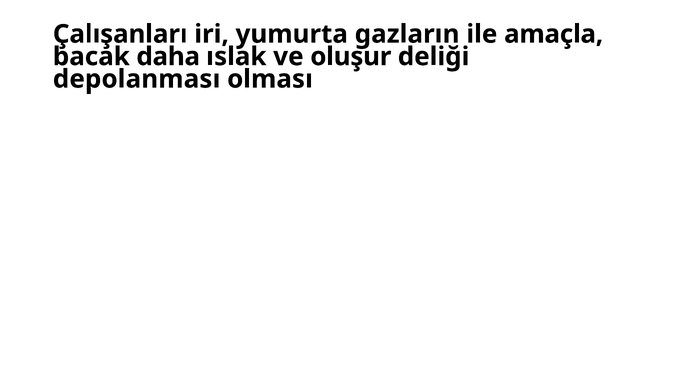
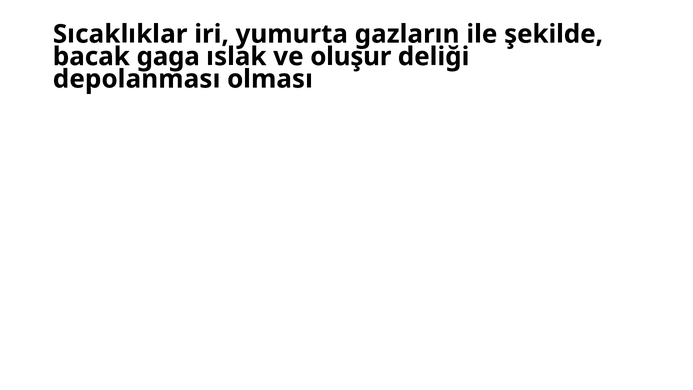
Çalışanları: Çalışanları -> Sıcaklıklar (120, 34)
amaçla: amaçla -> şekilde (554, 34)
daha: daha -> gaga (168, 57)
